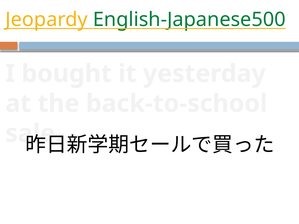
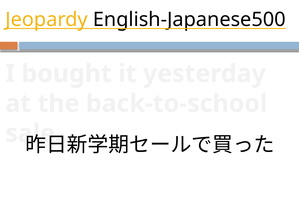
English-Japanese500 colour: green -> black (189, 20)
